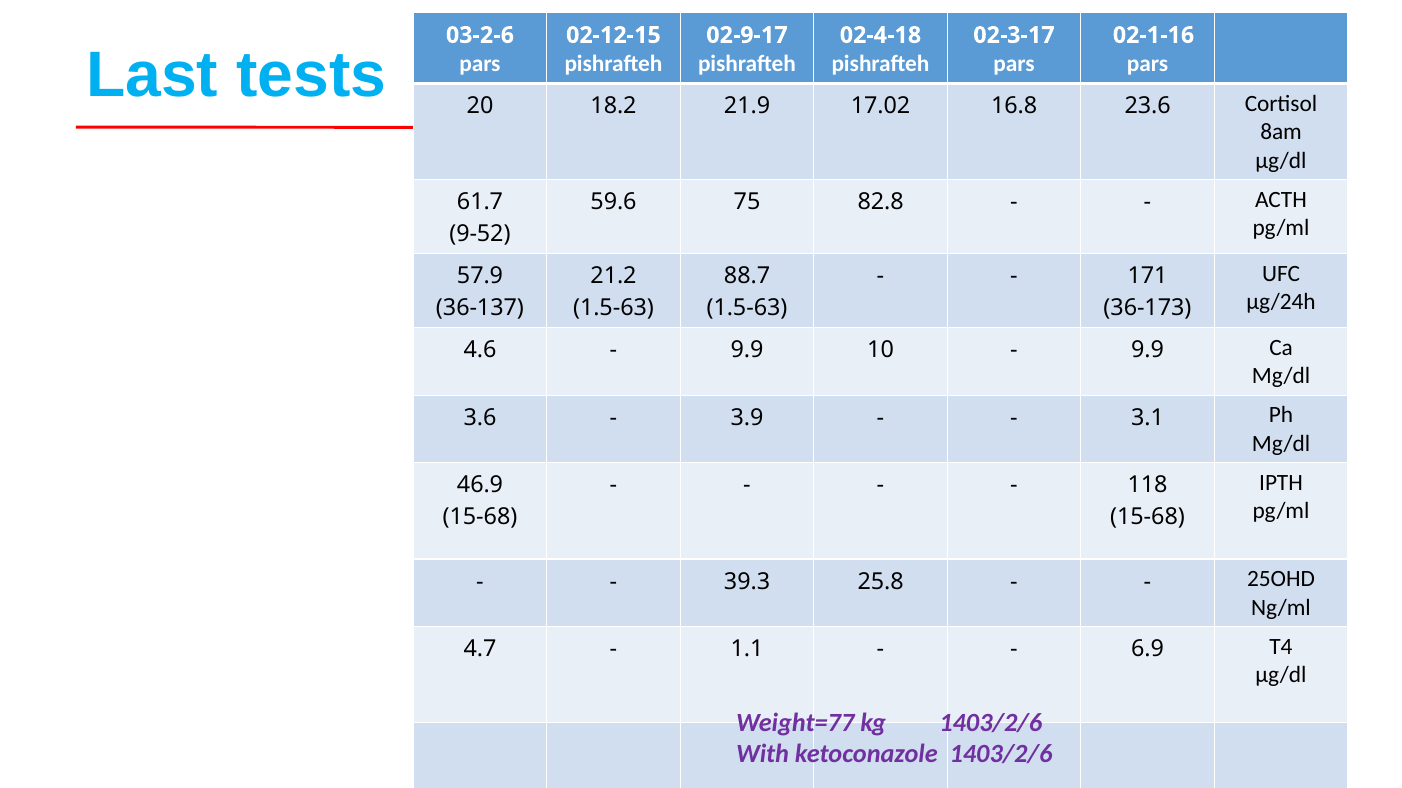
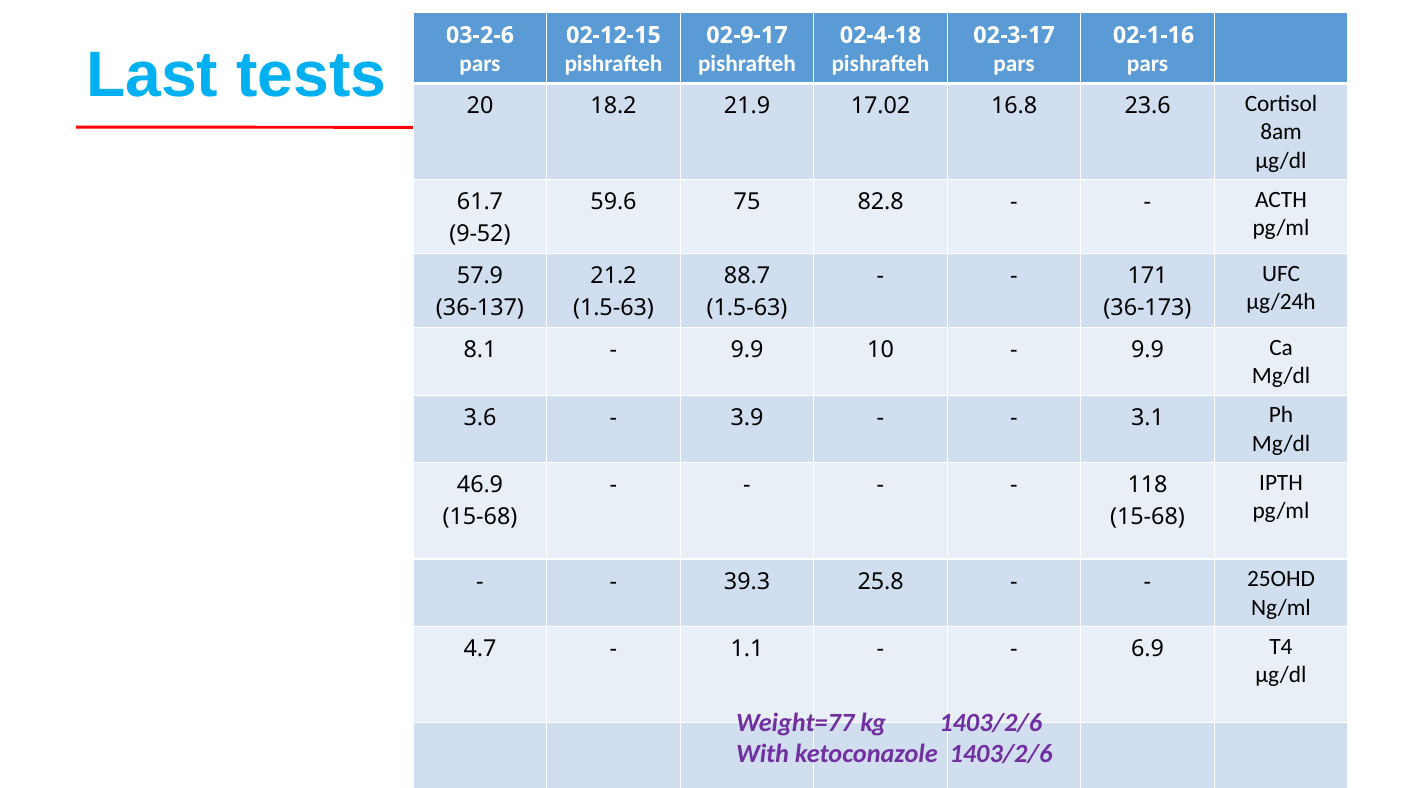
4.6: 4.6 -> 8.1 (480, 350)
